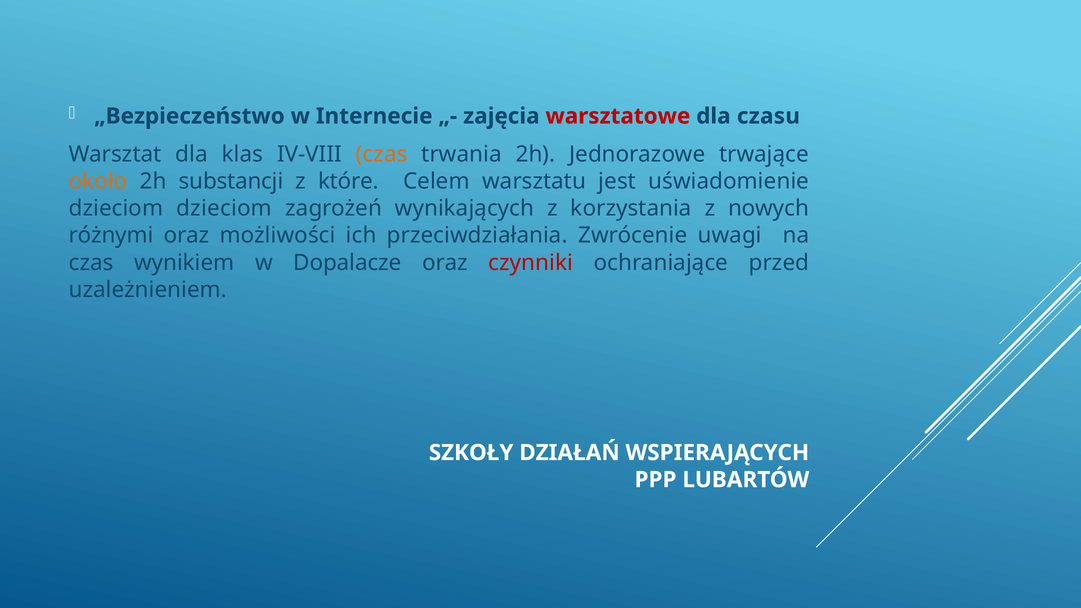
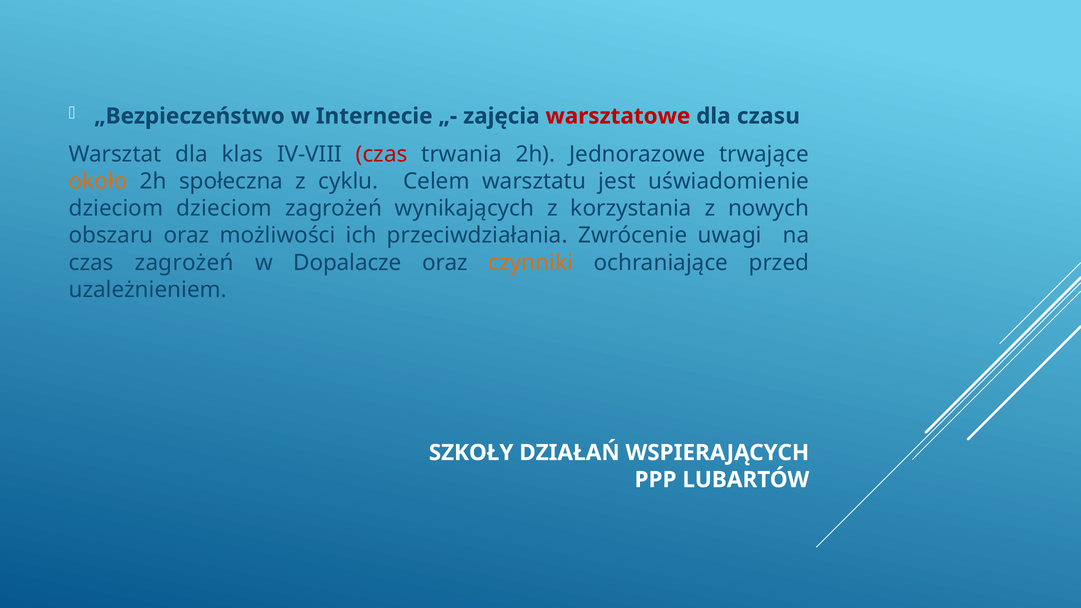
czas colour: orange -> red (382, 154)
substancji: substancji -> społeczna (231, 181)
które: które -> cyklu (348, 181)
różnymi: różnymi -> obszaru (111, 236)
czas wynikiem: wynikiem -> zagrożeń (184, 263)
czynniki colour: red -> orange (531, 263)
